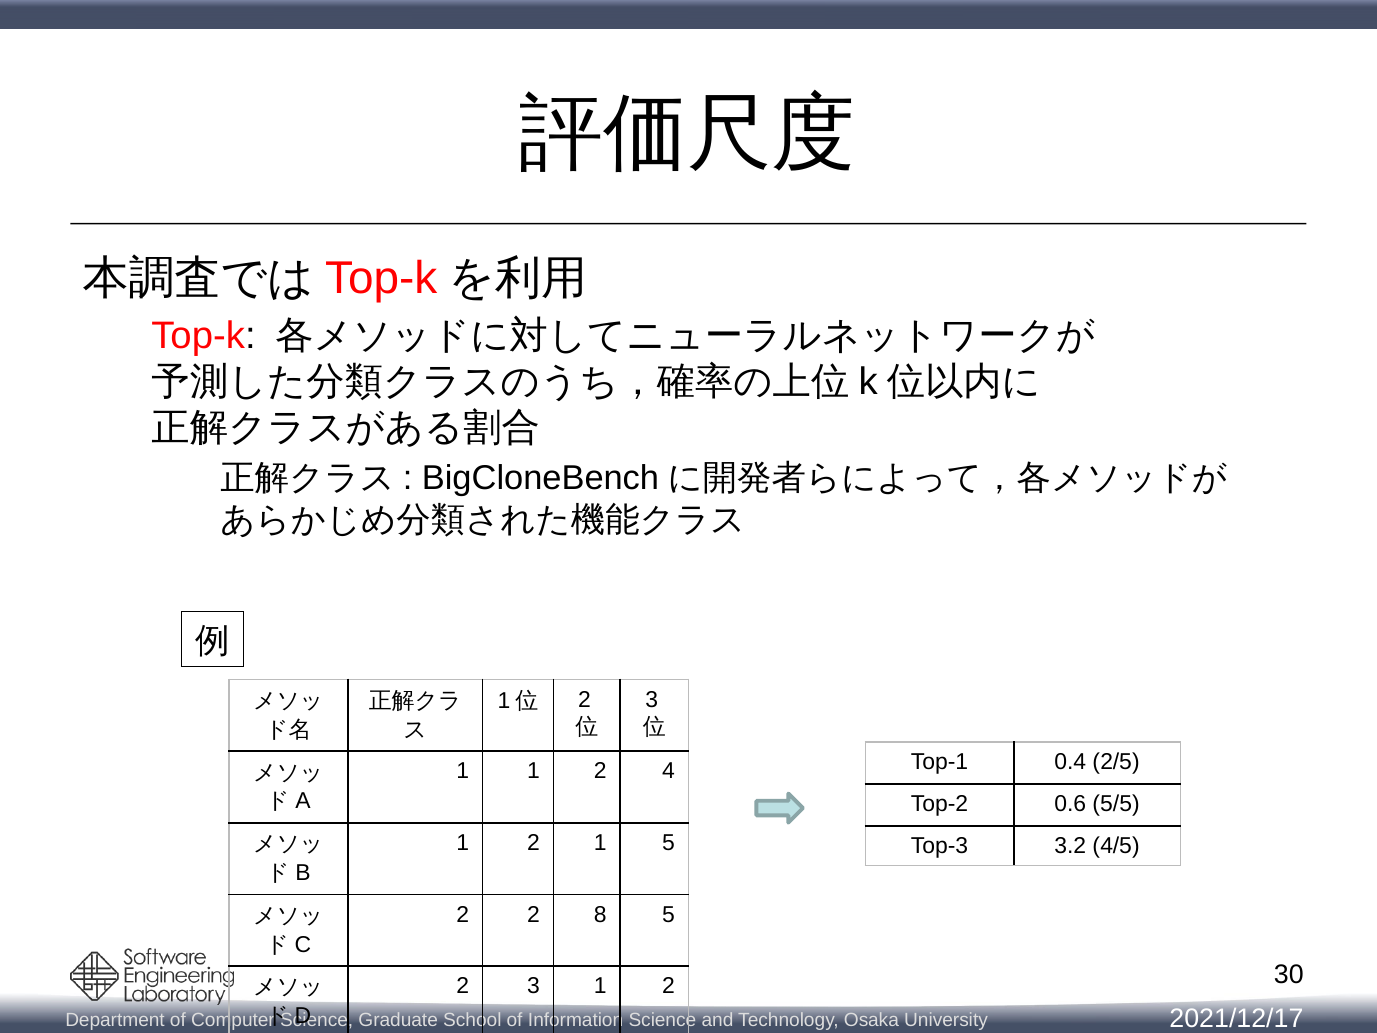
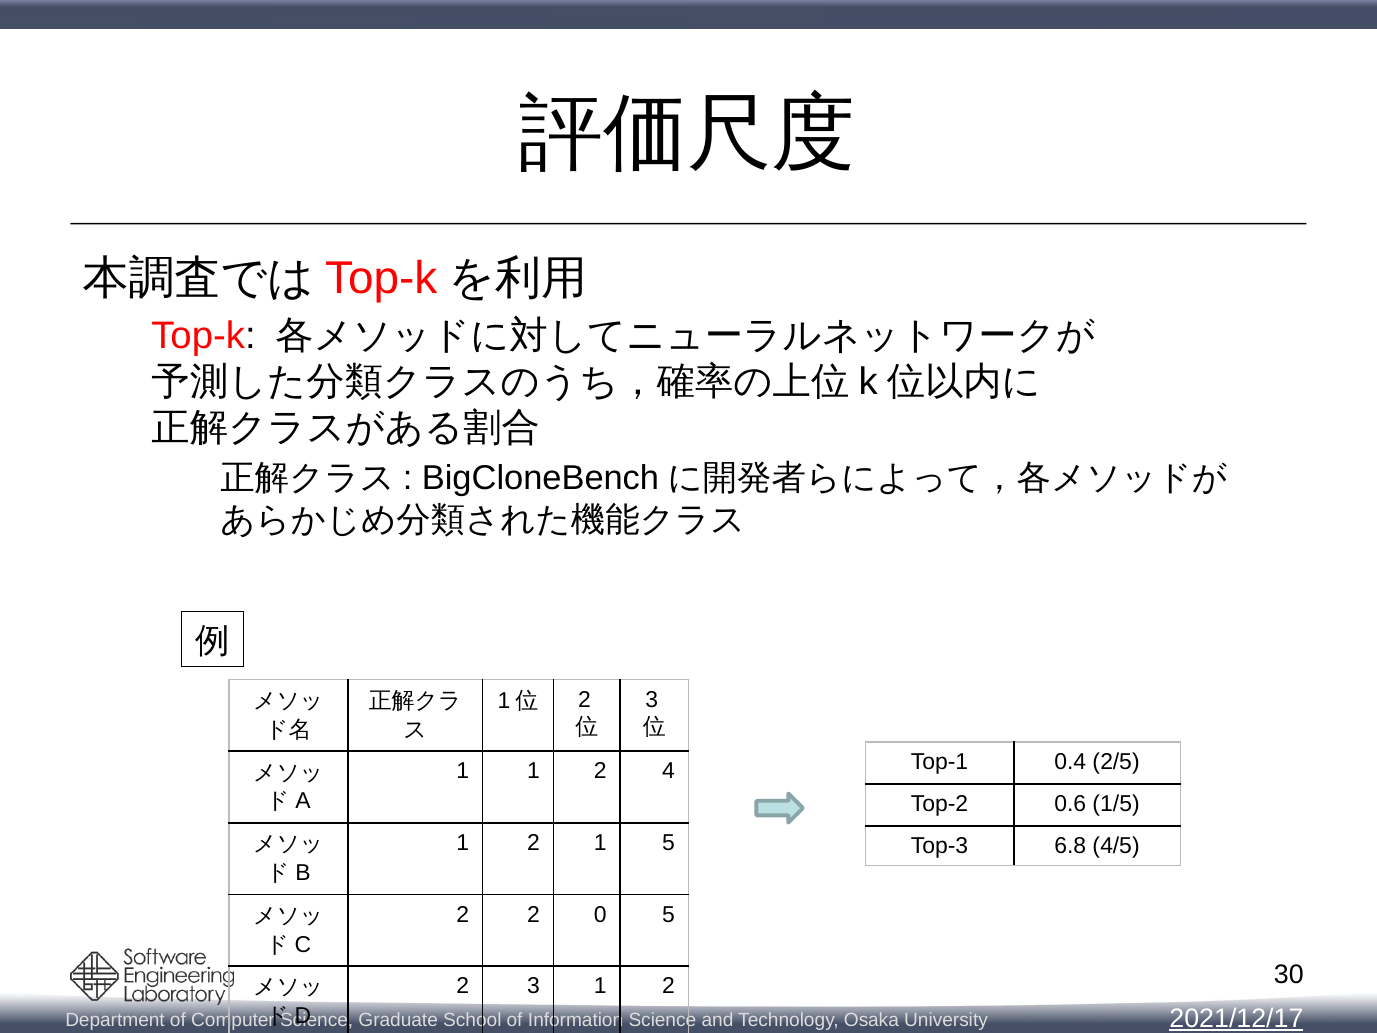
5/5: 5/5 -> 1/5 (1116, 804)
3.2: 3.2 -> 6.8 (1070, 846)
8: 8 -> 0 (600, 914)
2021/12/17 underline: none -> present (1236, 1018)
